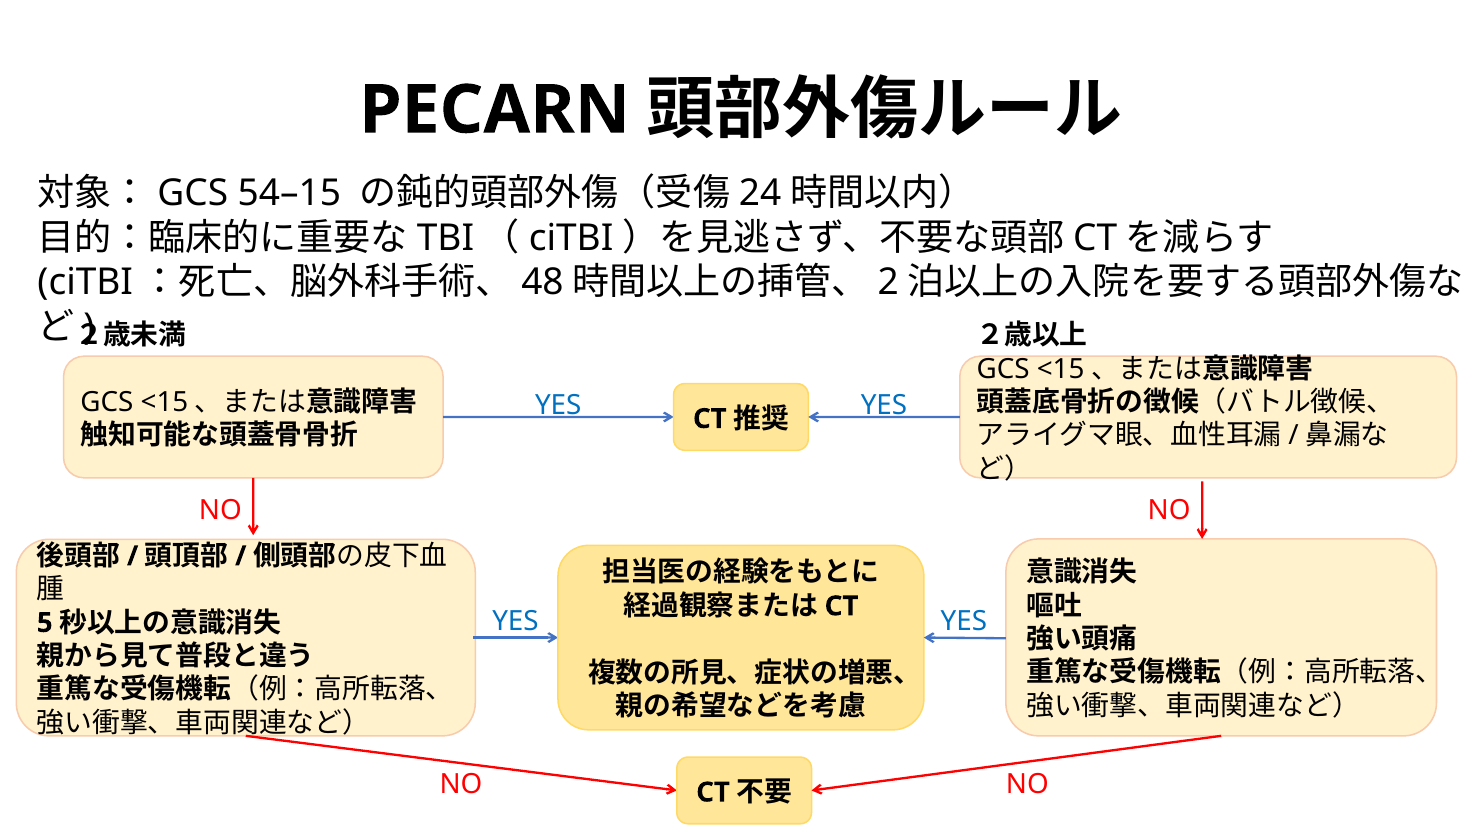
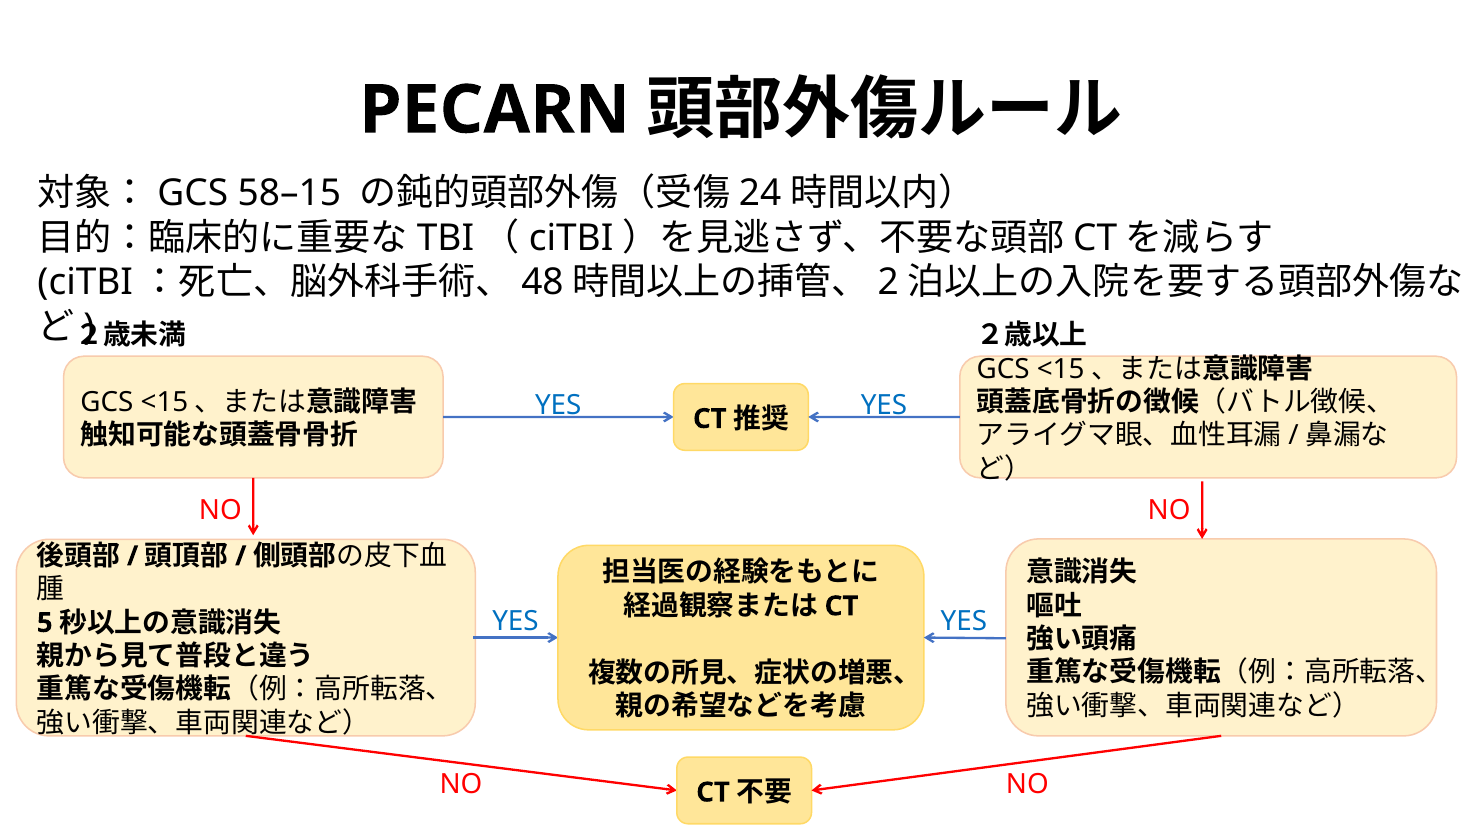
54–15: 54–15 -> 58–15 (289, 193)
